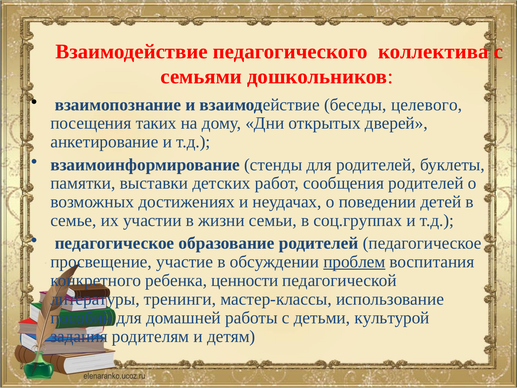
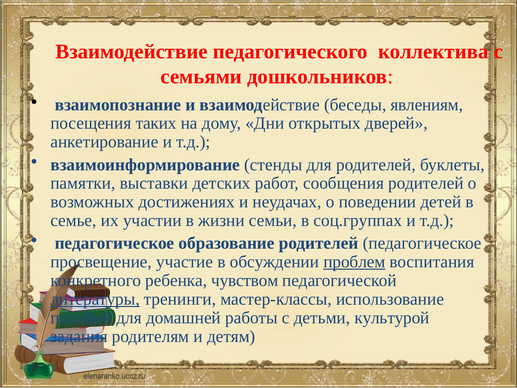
целевого: целевого -> явлениям (427, 105)
ценности: ценности -> чувством (245, 280)
литературы underline: none -> present (95, 299)
